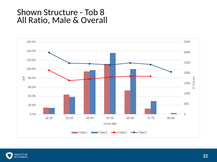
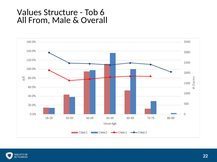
Shown: Shown -> Values (29, 12)
8: 8 -> 6 (102, 12)
Ratio: Ratio -> From (39, 20)
